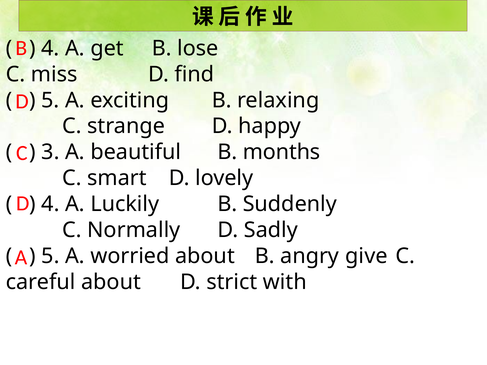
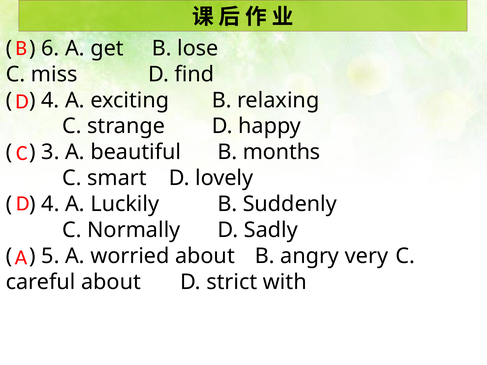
4: 4 -> 6 (50, 48)
5: 5 -> 4 (50, 100)
give: give -> very (367, 256)
